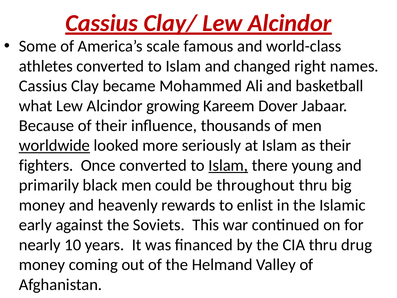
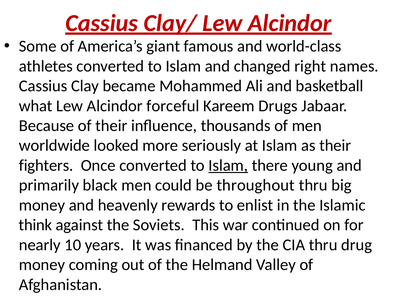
scale: scale -> giant (163, 46)
growing: growing -> forceful (173, 106)
Dover: Dover -> Drugs (278, 106)
worldwide underline: present -> none (54, 145)
early: early -> think (35, 225)
